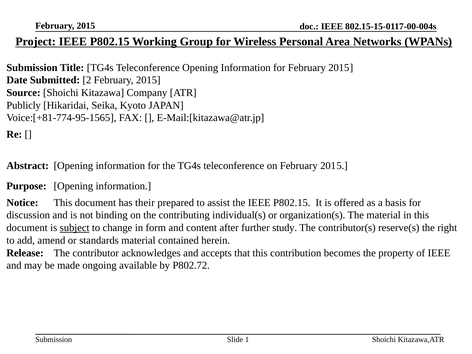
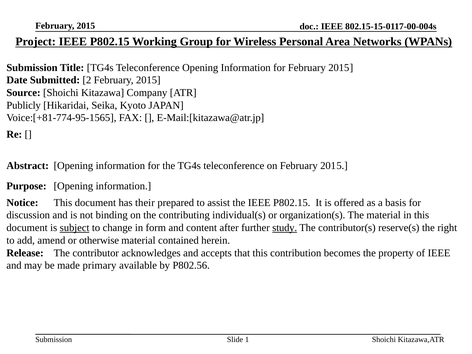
study underline: none -> present (285, 228)
standards: standards -> otherwise (99, 240)
ongoing: ongoing -> primary (99, 265)
P802.72: P802.72 -> P802.56 (191, 265)
